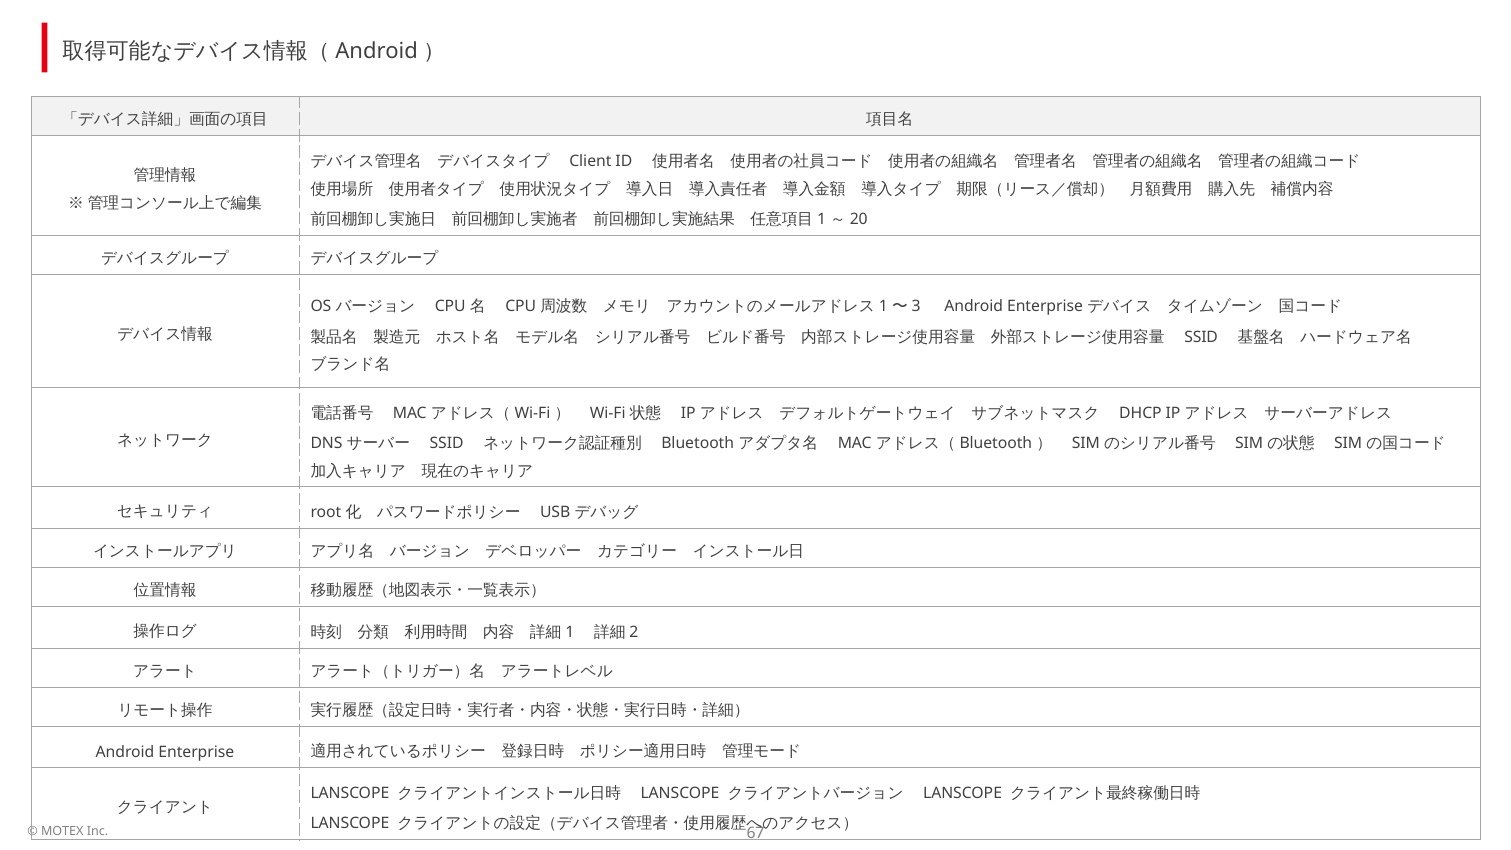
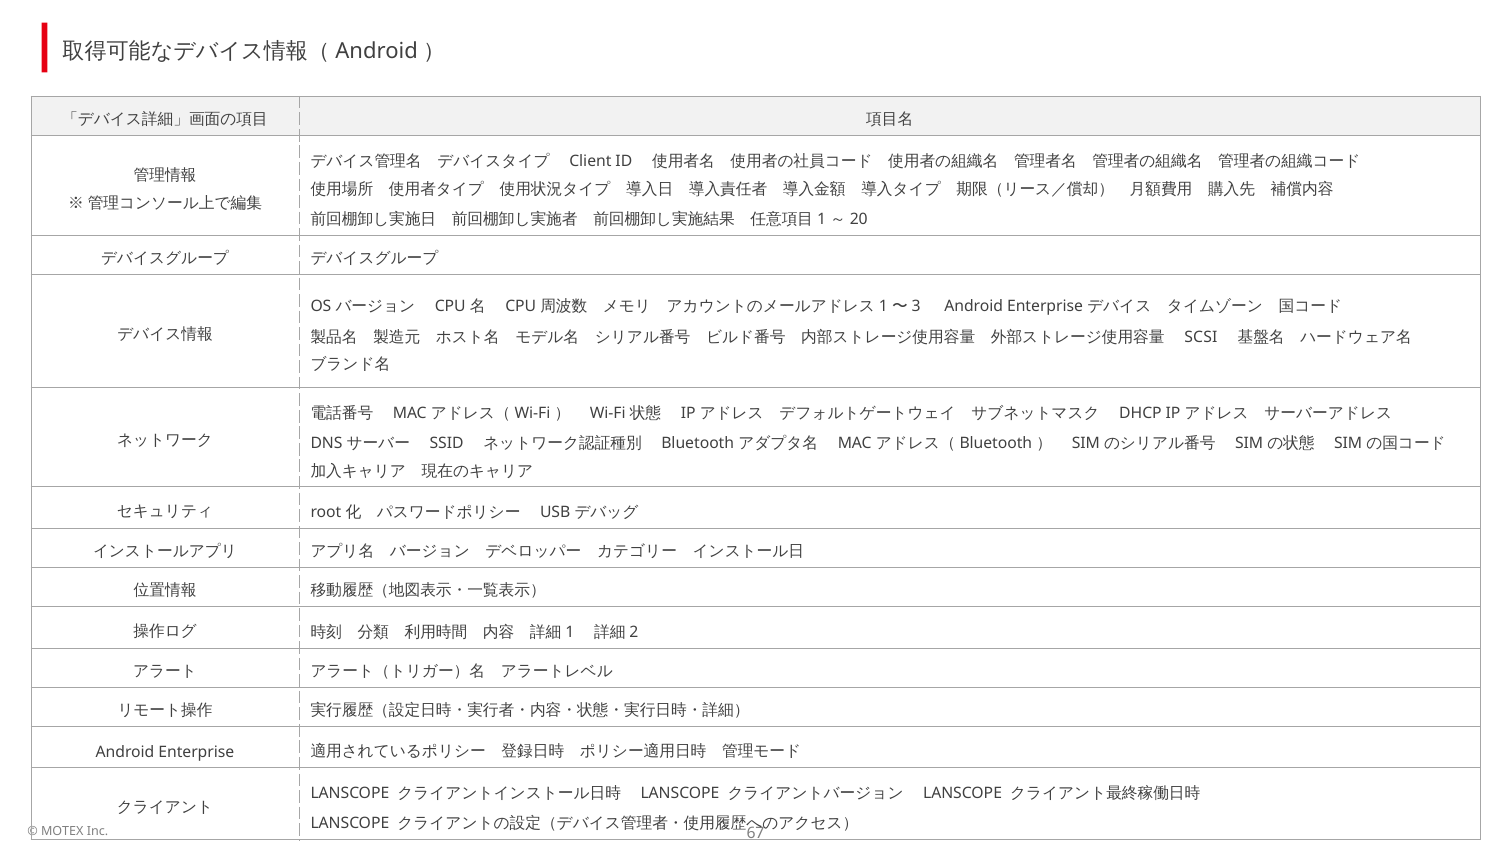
SSID: SSID -> SCSI (1201, 337)
